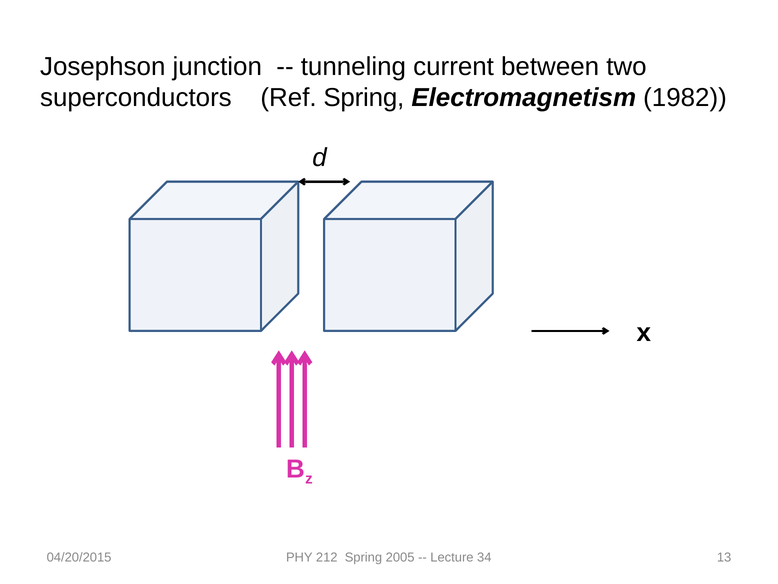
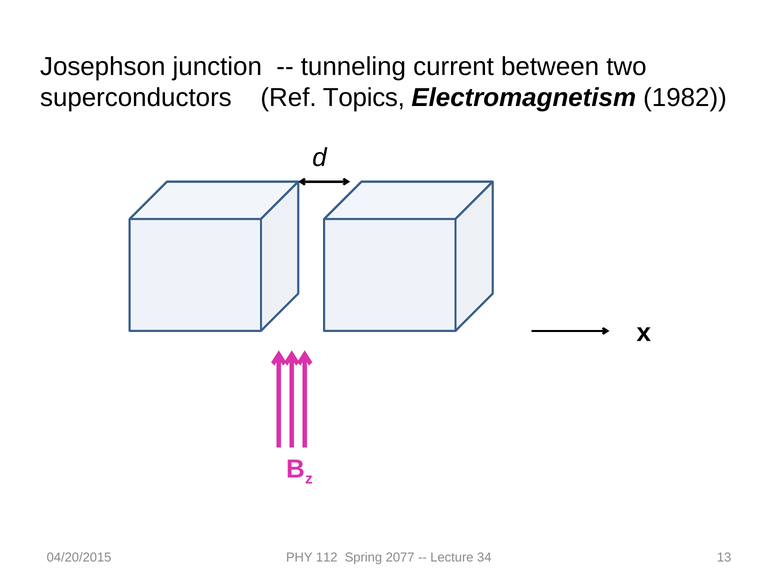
Ref Spring: Spring -> Topics (364, 98)
212: 212 -> 112 (327, 557)
2005: 2005 -> 2077 (400, 557)
